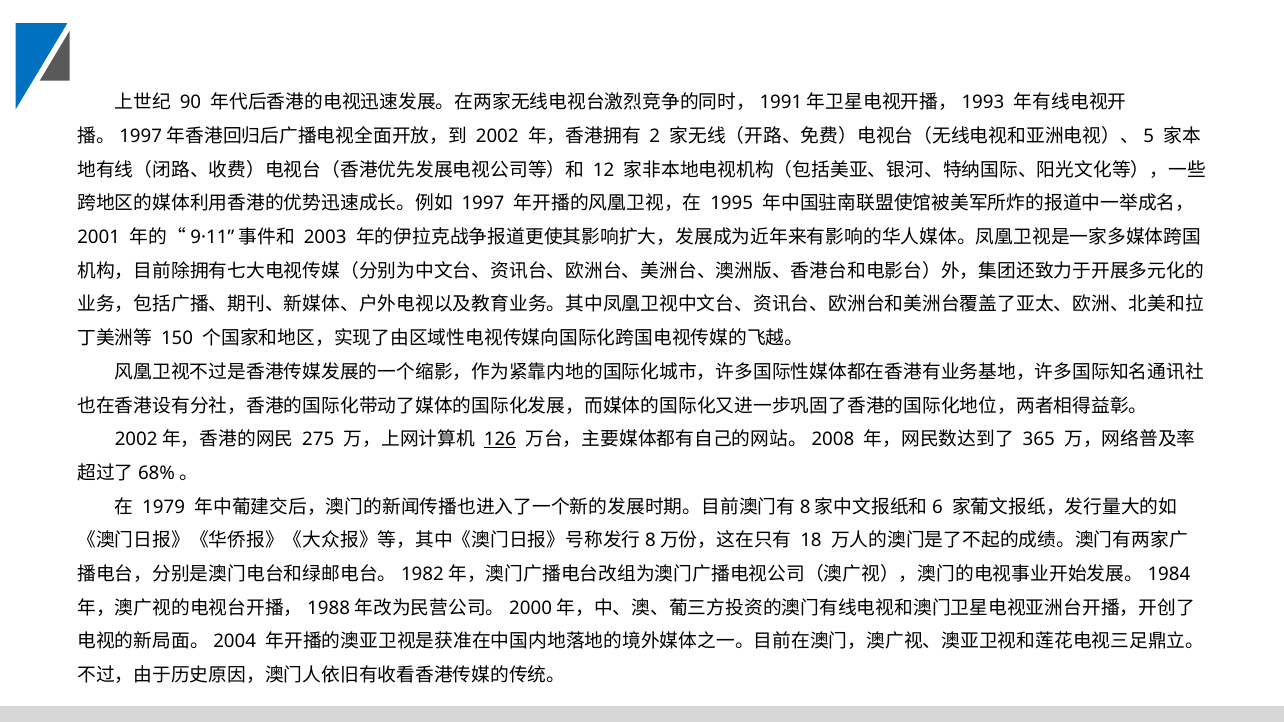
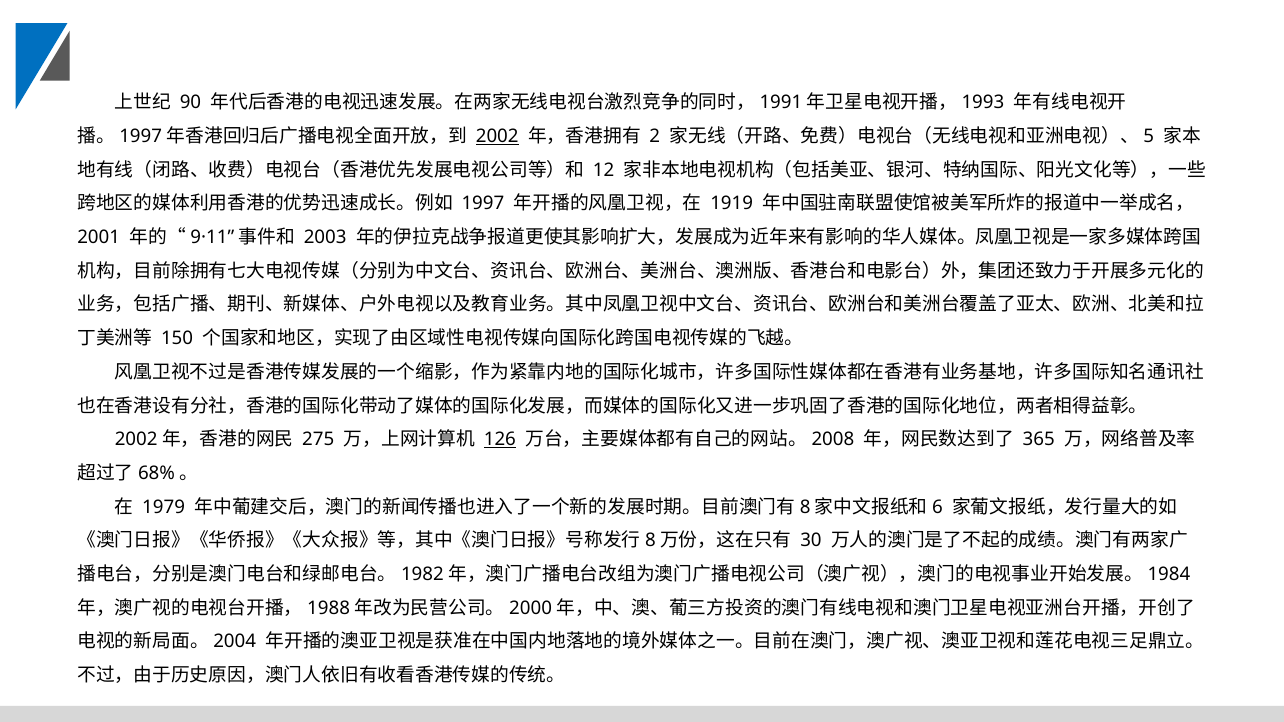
2002 underline: none -> present (497, 136)
1995: 1995 -> 1919 (732, 204)
18: 18 -> 30 (811, 541)
